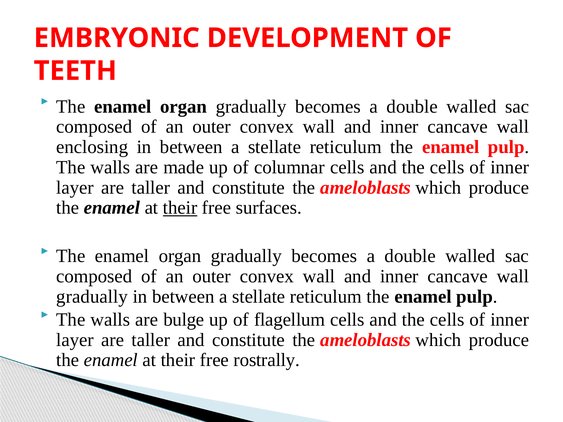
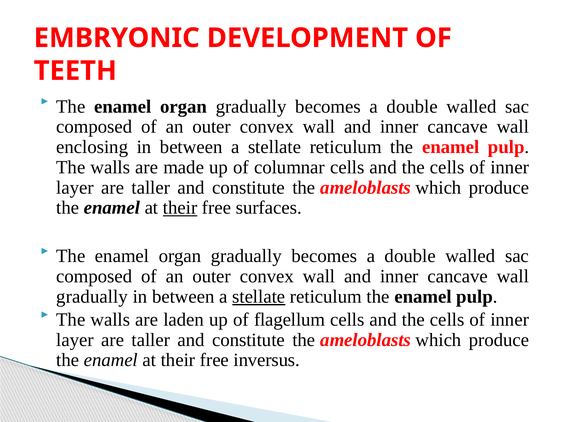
stellate underline: none -> present (259, 297)
bulge: bulge -> laden (184, 320)
rostrally: rostrally -> inversus (267, 360)
